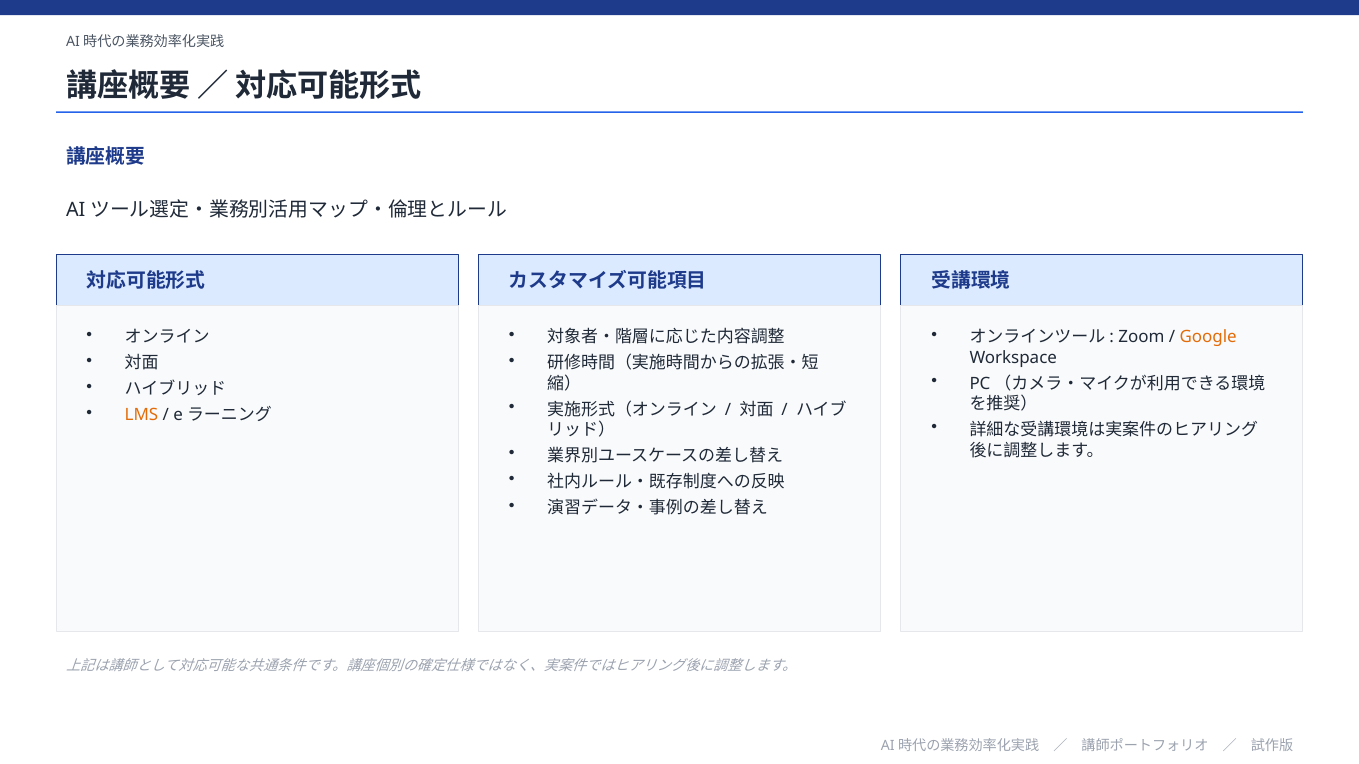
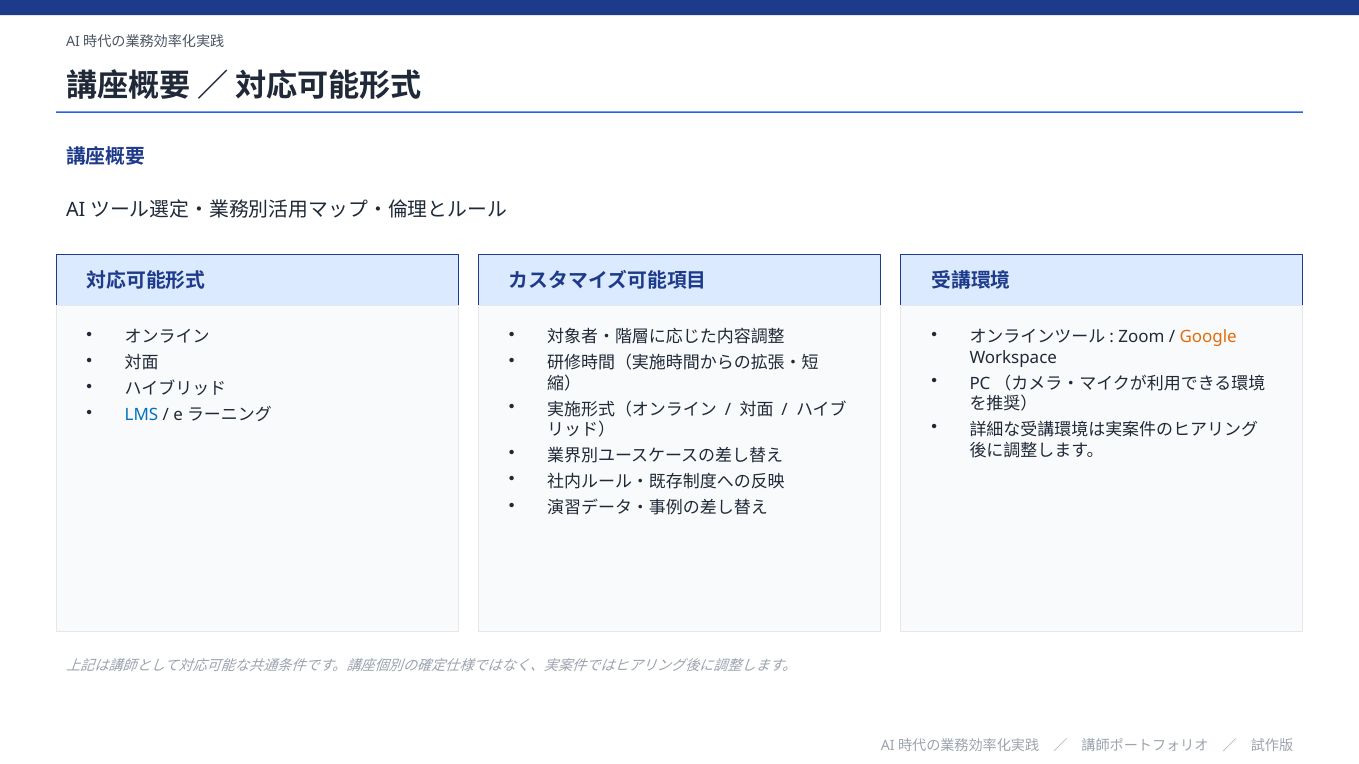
LMS colour: orange -> blue (142, 416)
